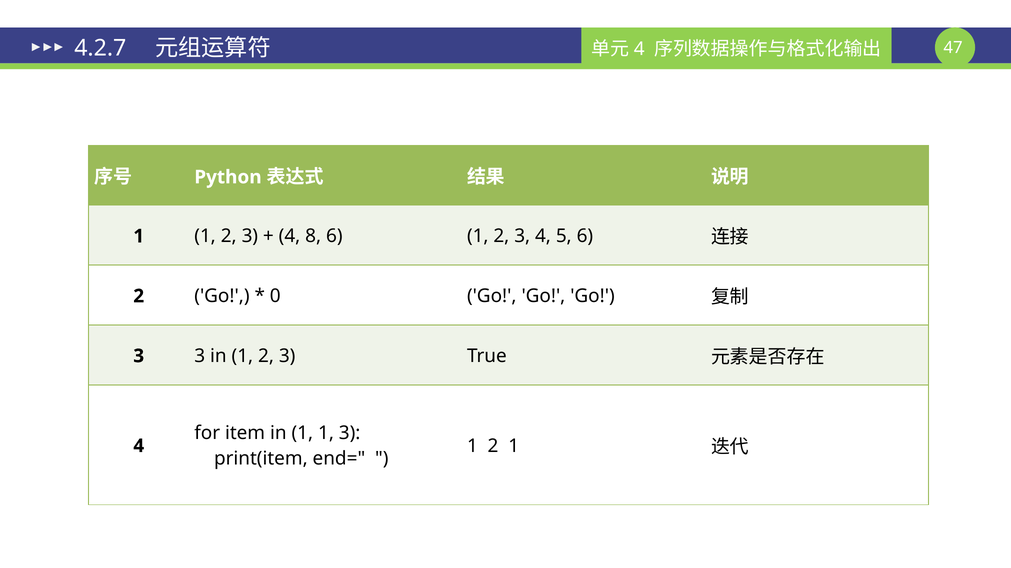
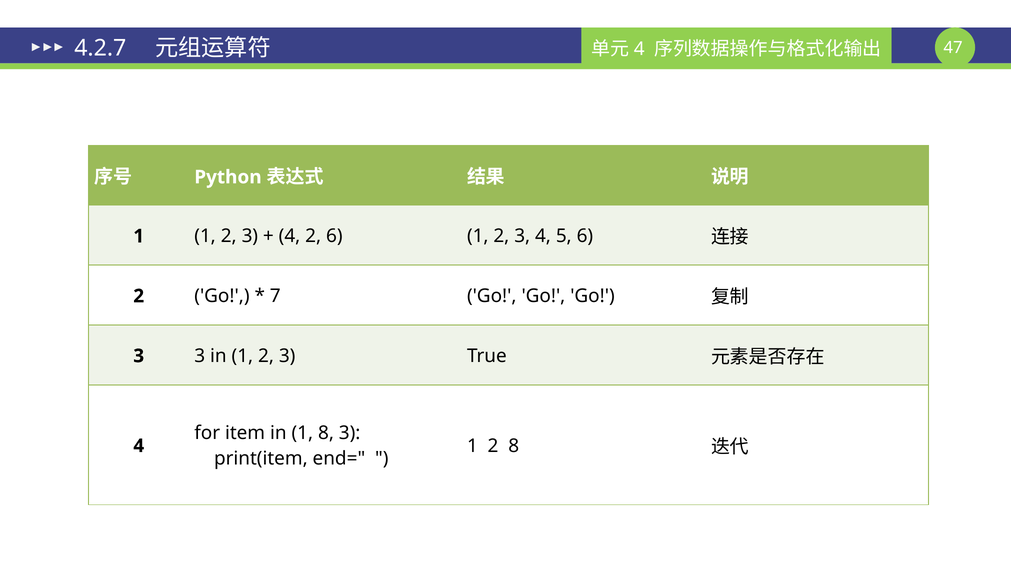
4 8: 8 -> 2 (313, 236)
0: 0 -> 7 (275, 296)
in 1 1: 1 -> 8 (326, 433)
2 1: 1 -> 8 (514, 446)
